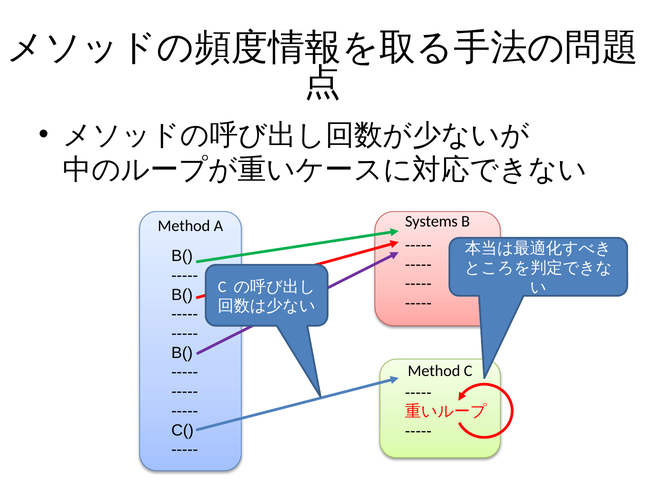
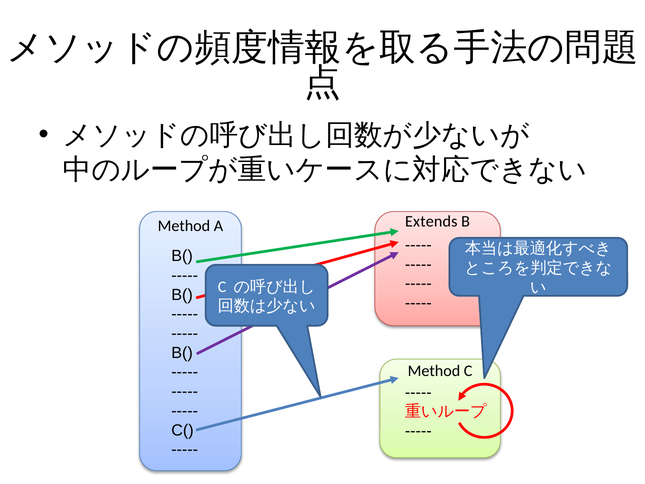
Systems: Systems -> Extends (431, 221)
